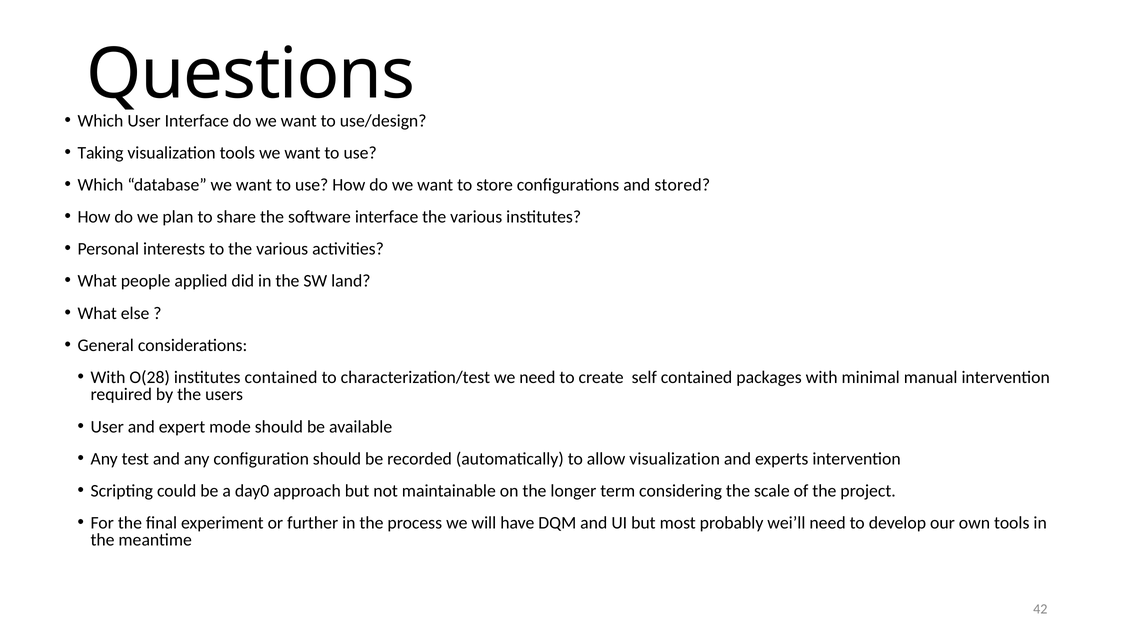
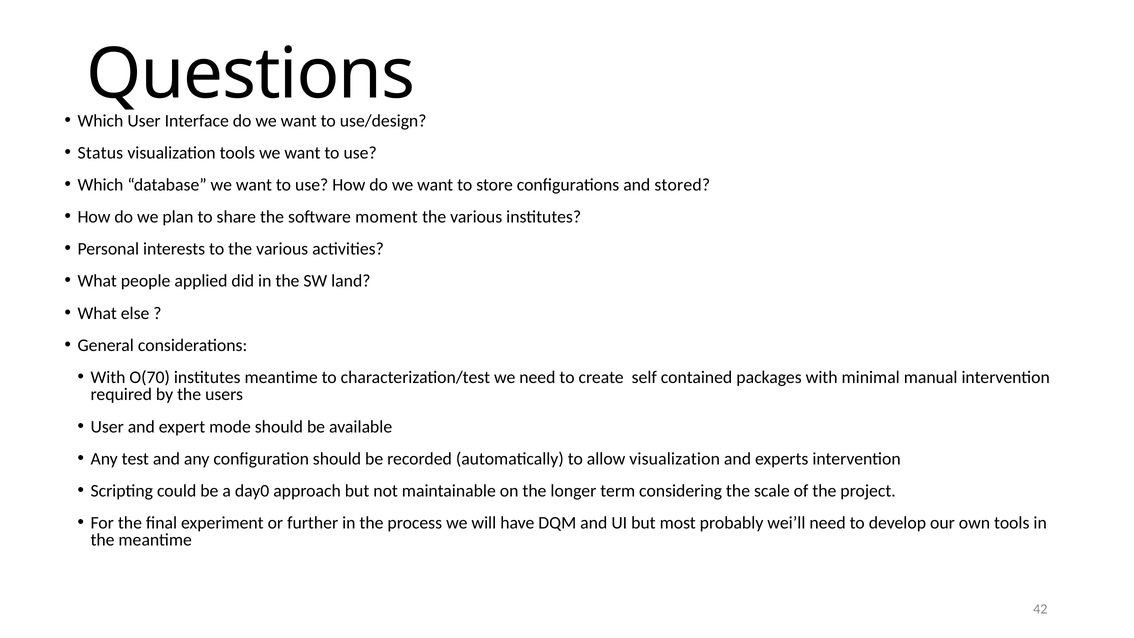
Taking: Taking -> Status (100, 153)
software interface: interface -> moment (387, 217)
O(28: O(28 -> O(70 (150, 377)
institutes contained: contained -> meantime (281, 377)
